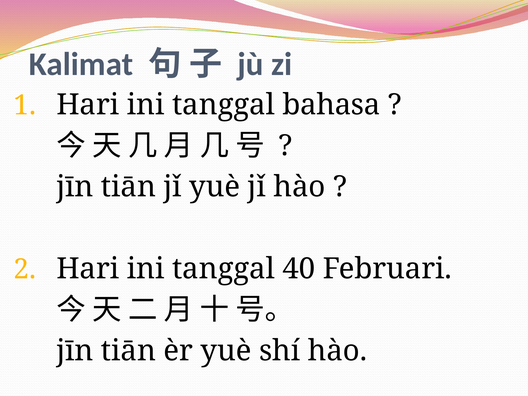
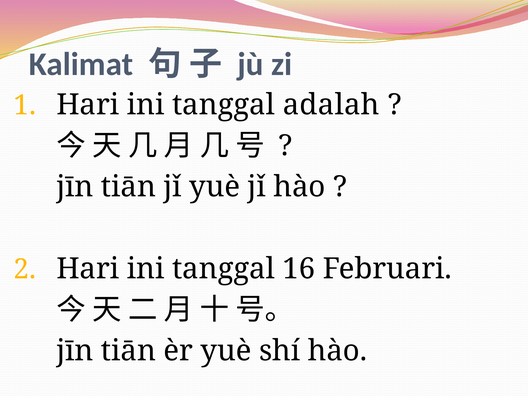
bahasa: bahasa -> adalah (331, 105)
40: 40 -> 16 (299, 269)
